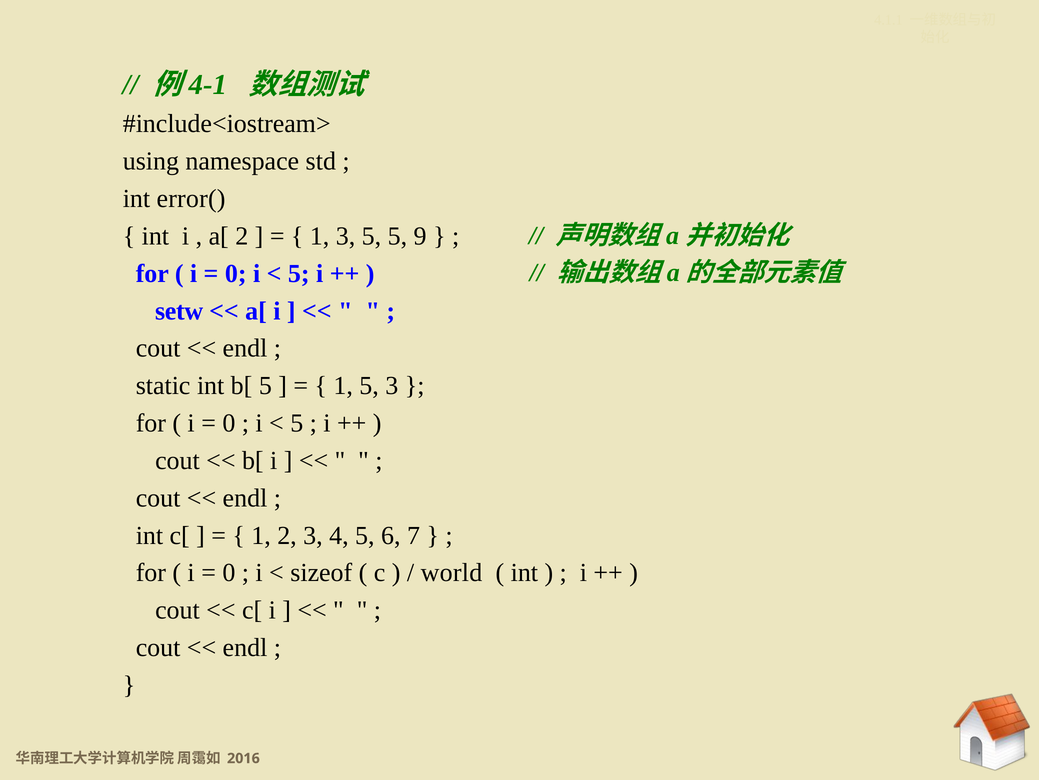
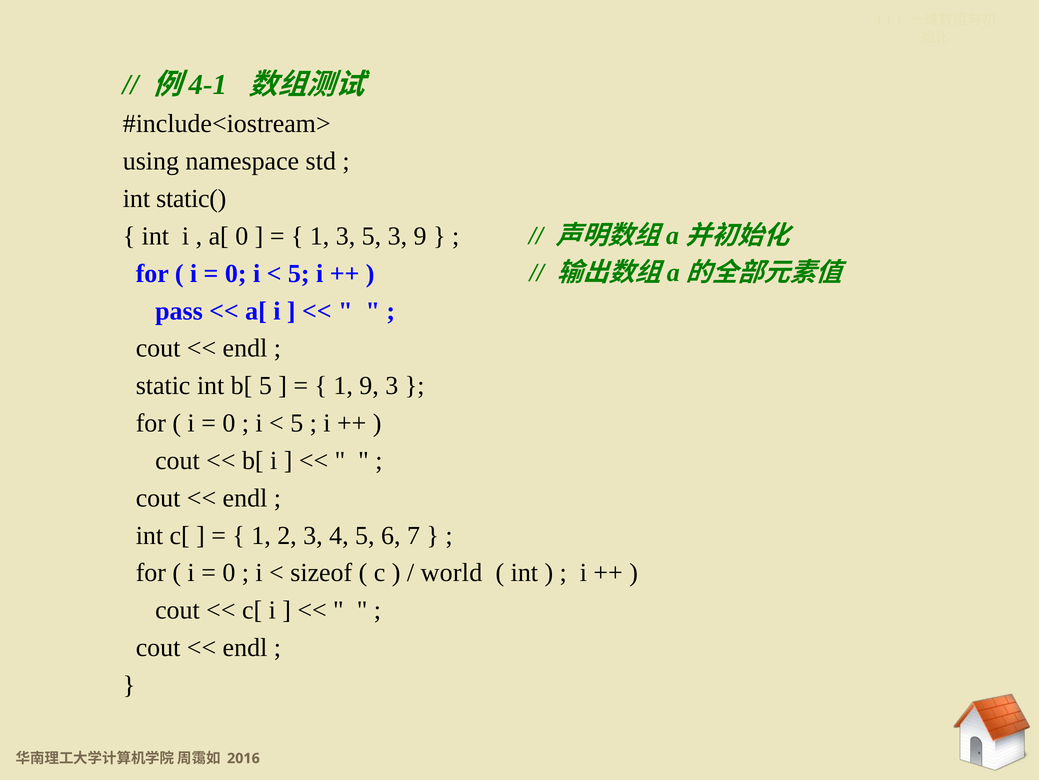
error(: error( -> static( (191, 198)
a[ 2: 2 -> 0 (242, 236)
5 5: 5 -> 3 (397, 236)
setw: setw -> pass (179, 311)
1 5: 5 -> 9 (369, 385)
